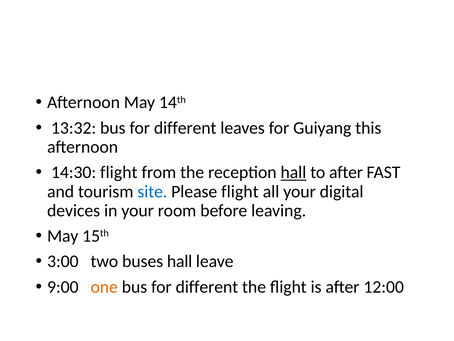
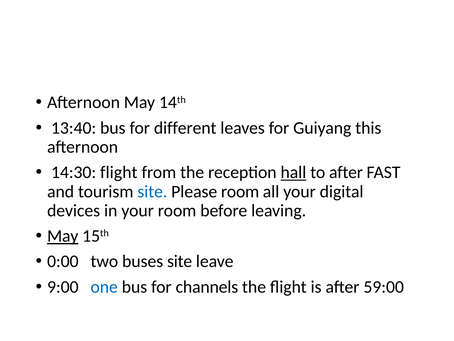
13:32: 13:32 -> 13:40 (74, 128)
Please flight: flight -> room (240, 191)
May underline: none -> present (63, 236)
3:00: 3:00 -> 0:00 (63, 261)
buses hall: hall -> site (180, 261)
one colour: orange -> blue (104, 286)
different: different -> channels (207, 286)
12:00: 12:00 -> 59:00 (384, 286)
